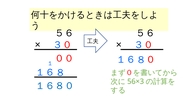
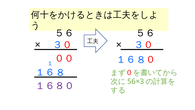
１６８０ colour: blue -> purple (55, 86)
